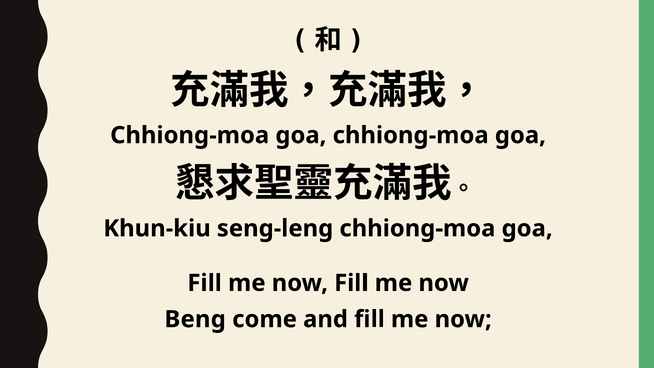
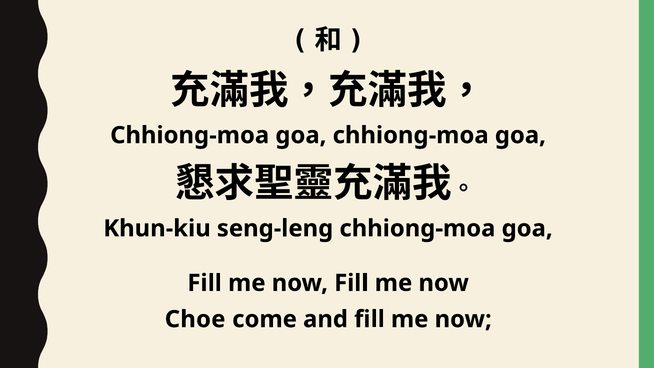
Beng: Beng -> Choe (195, 319)
